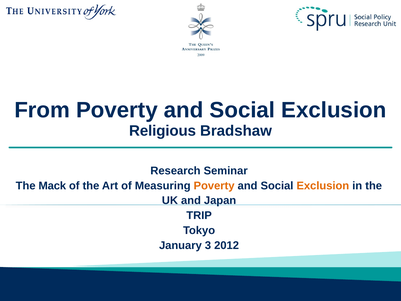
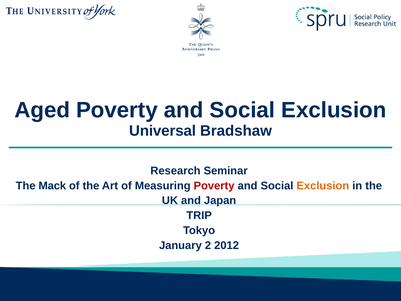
From: From -> Aged (42, 110)
Religious: Religious -> Universal (163, 131)
Poverty colour: orange -> red (214, 186)
3: 3 -> 2 (208, 245)
